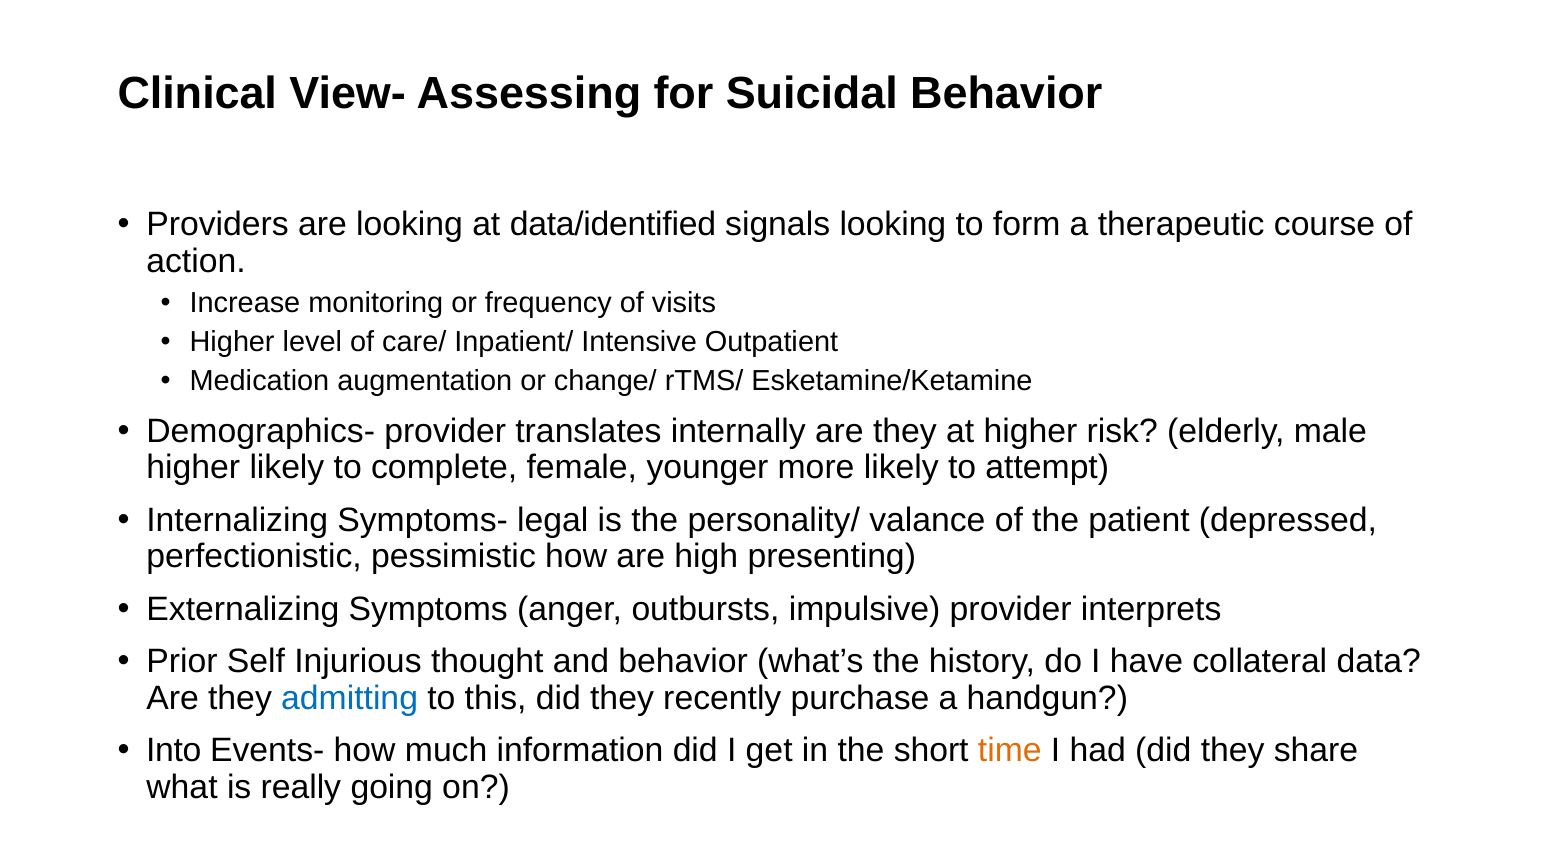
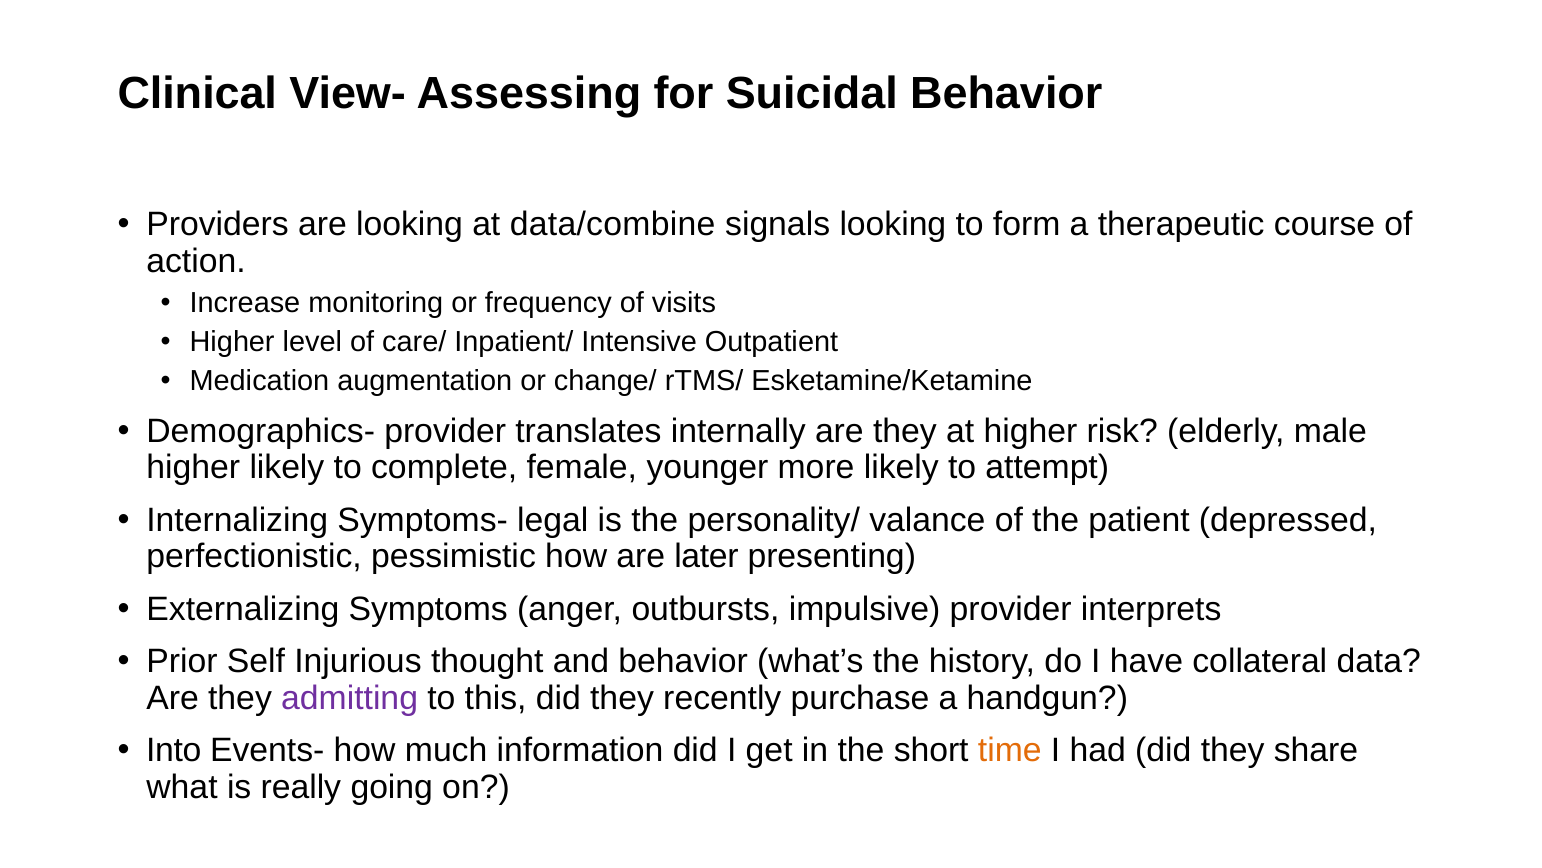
data/identified: data/identified -> data/combine (613, 224)
high: high -> later (706, 556)
admitting colour: blue -> purple (350, 698)
